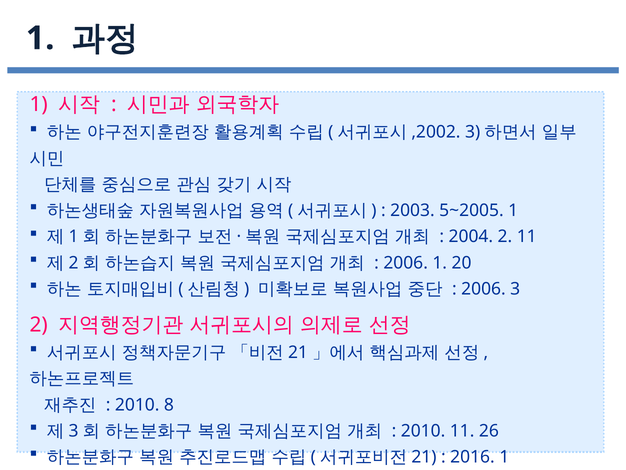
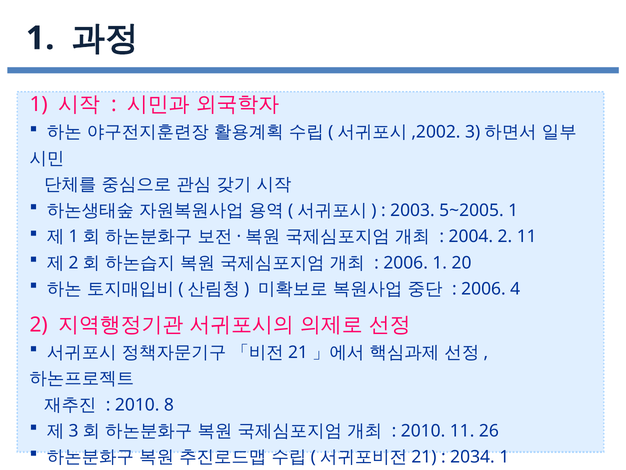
3: 3 -> 4 (515, 289)
2016: 2016 -> 2034 (472, 456)
